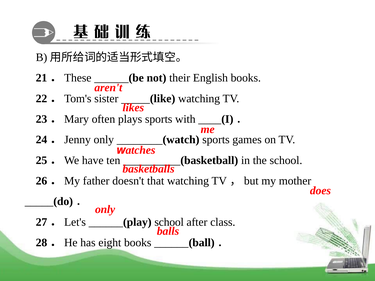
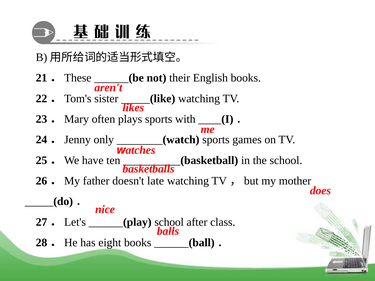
that: that -> late (156, 181)
only: only -> nice (105, 210)
